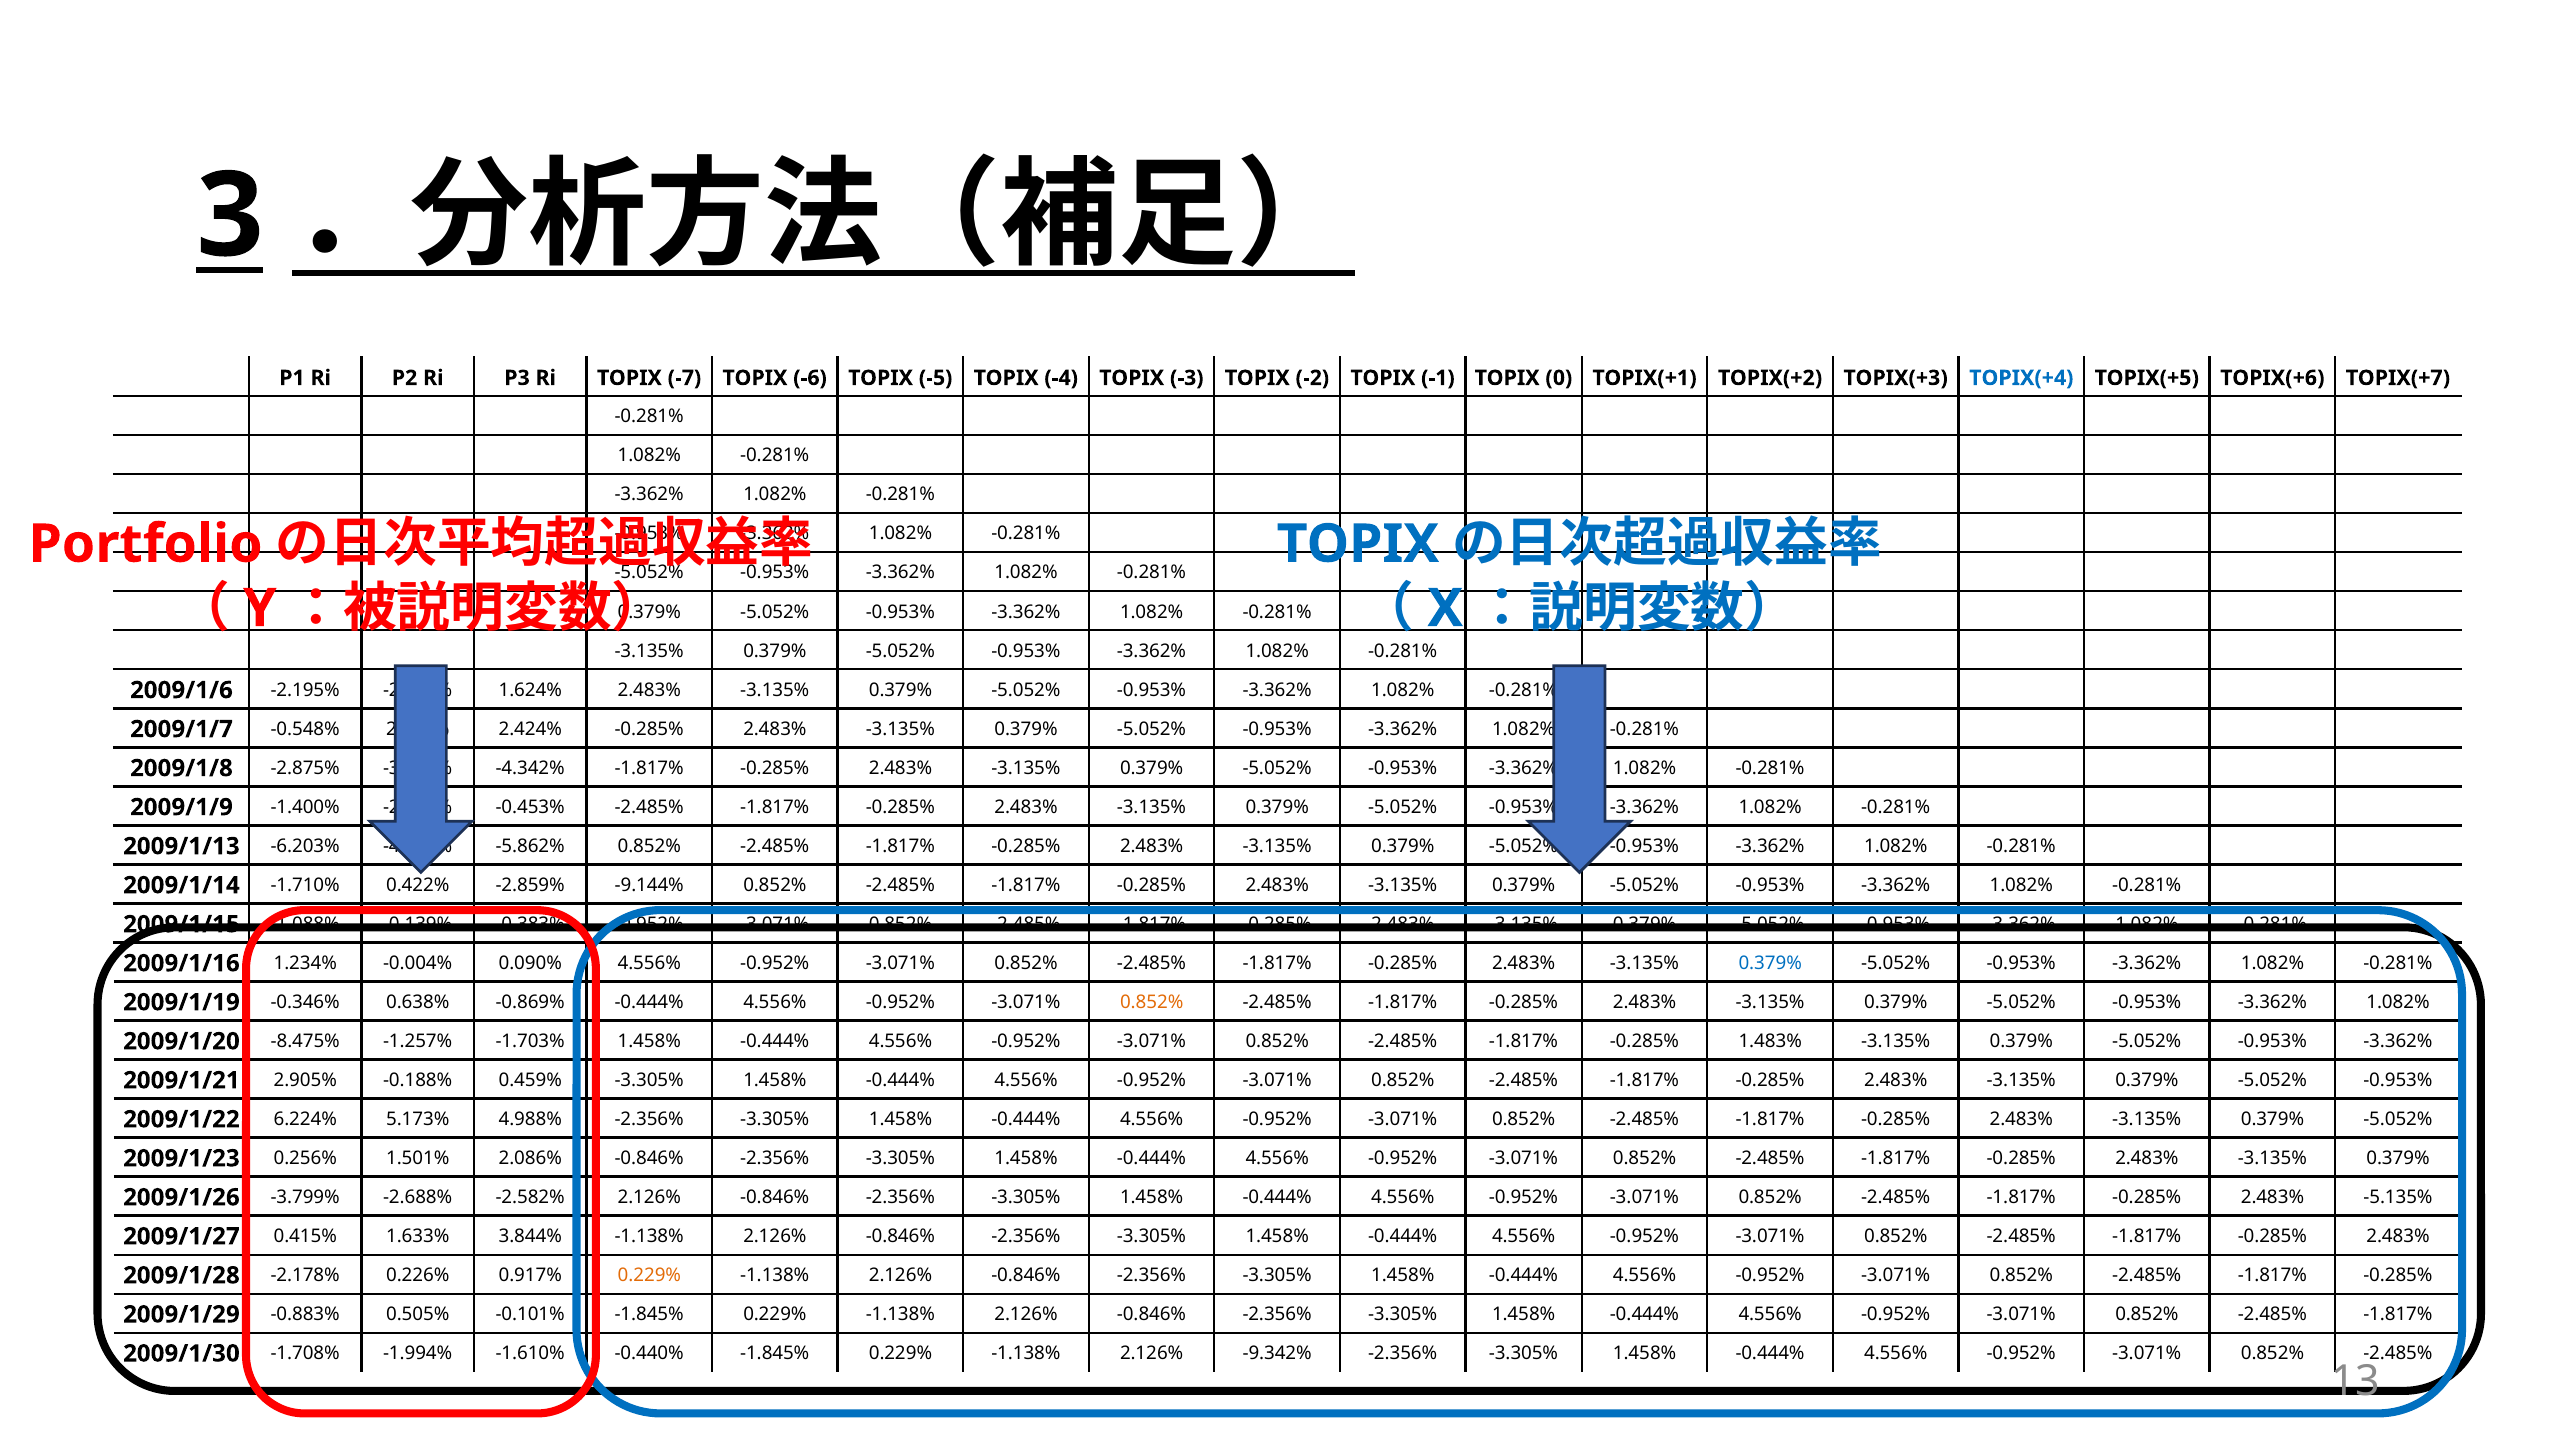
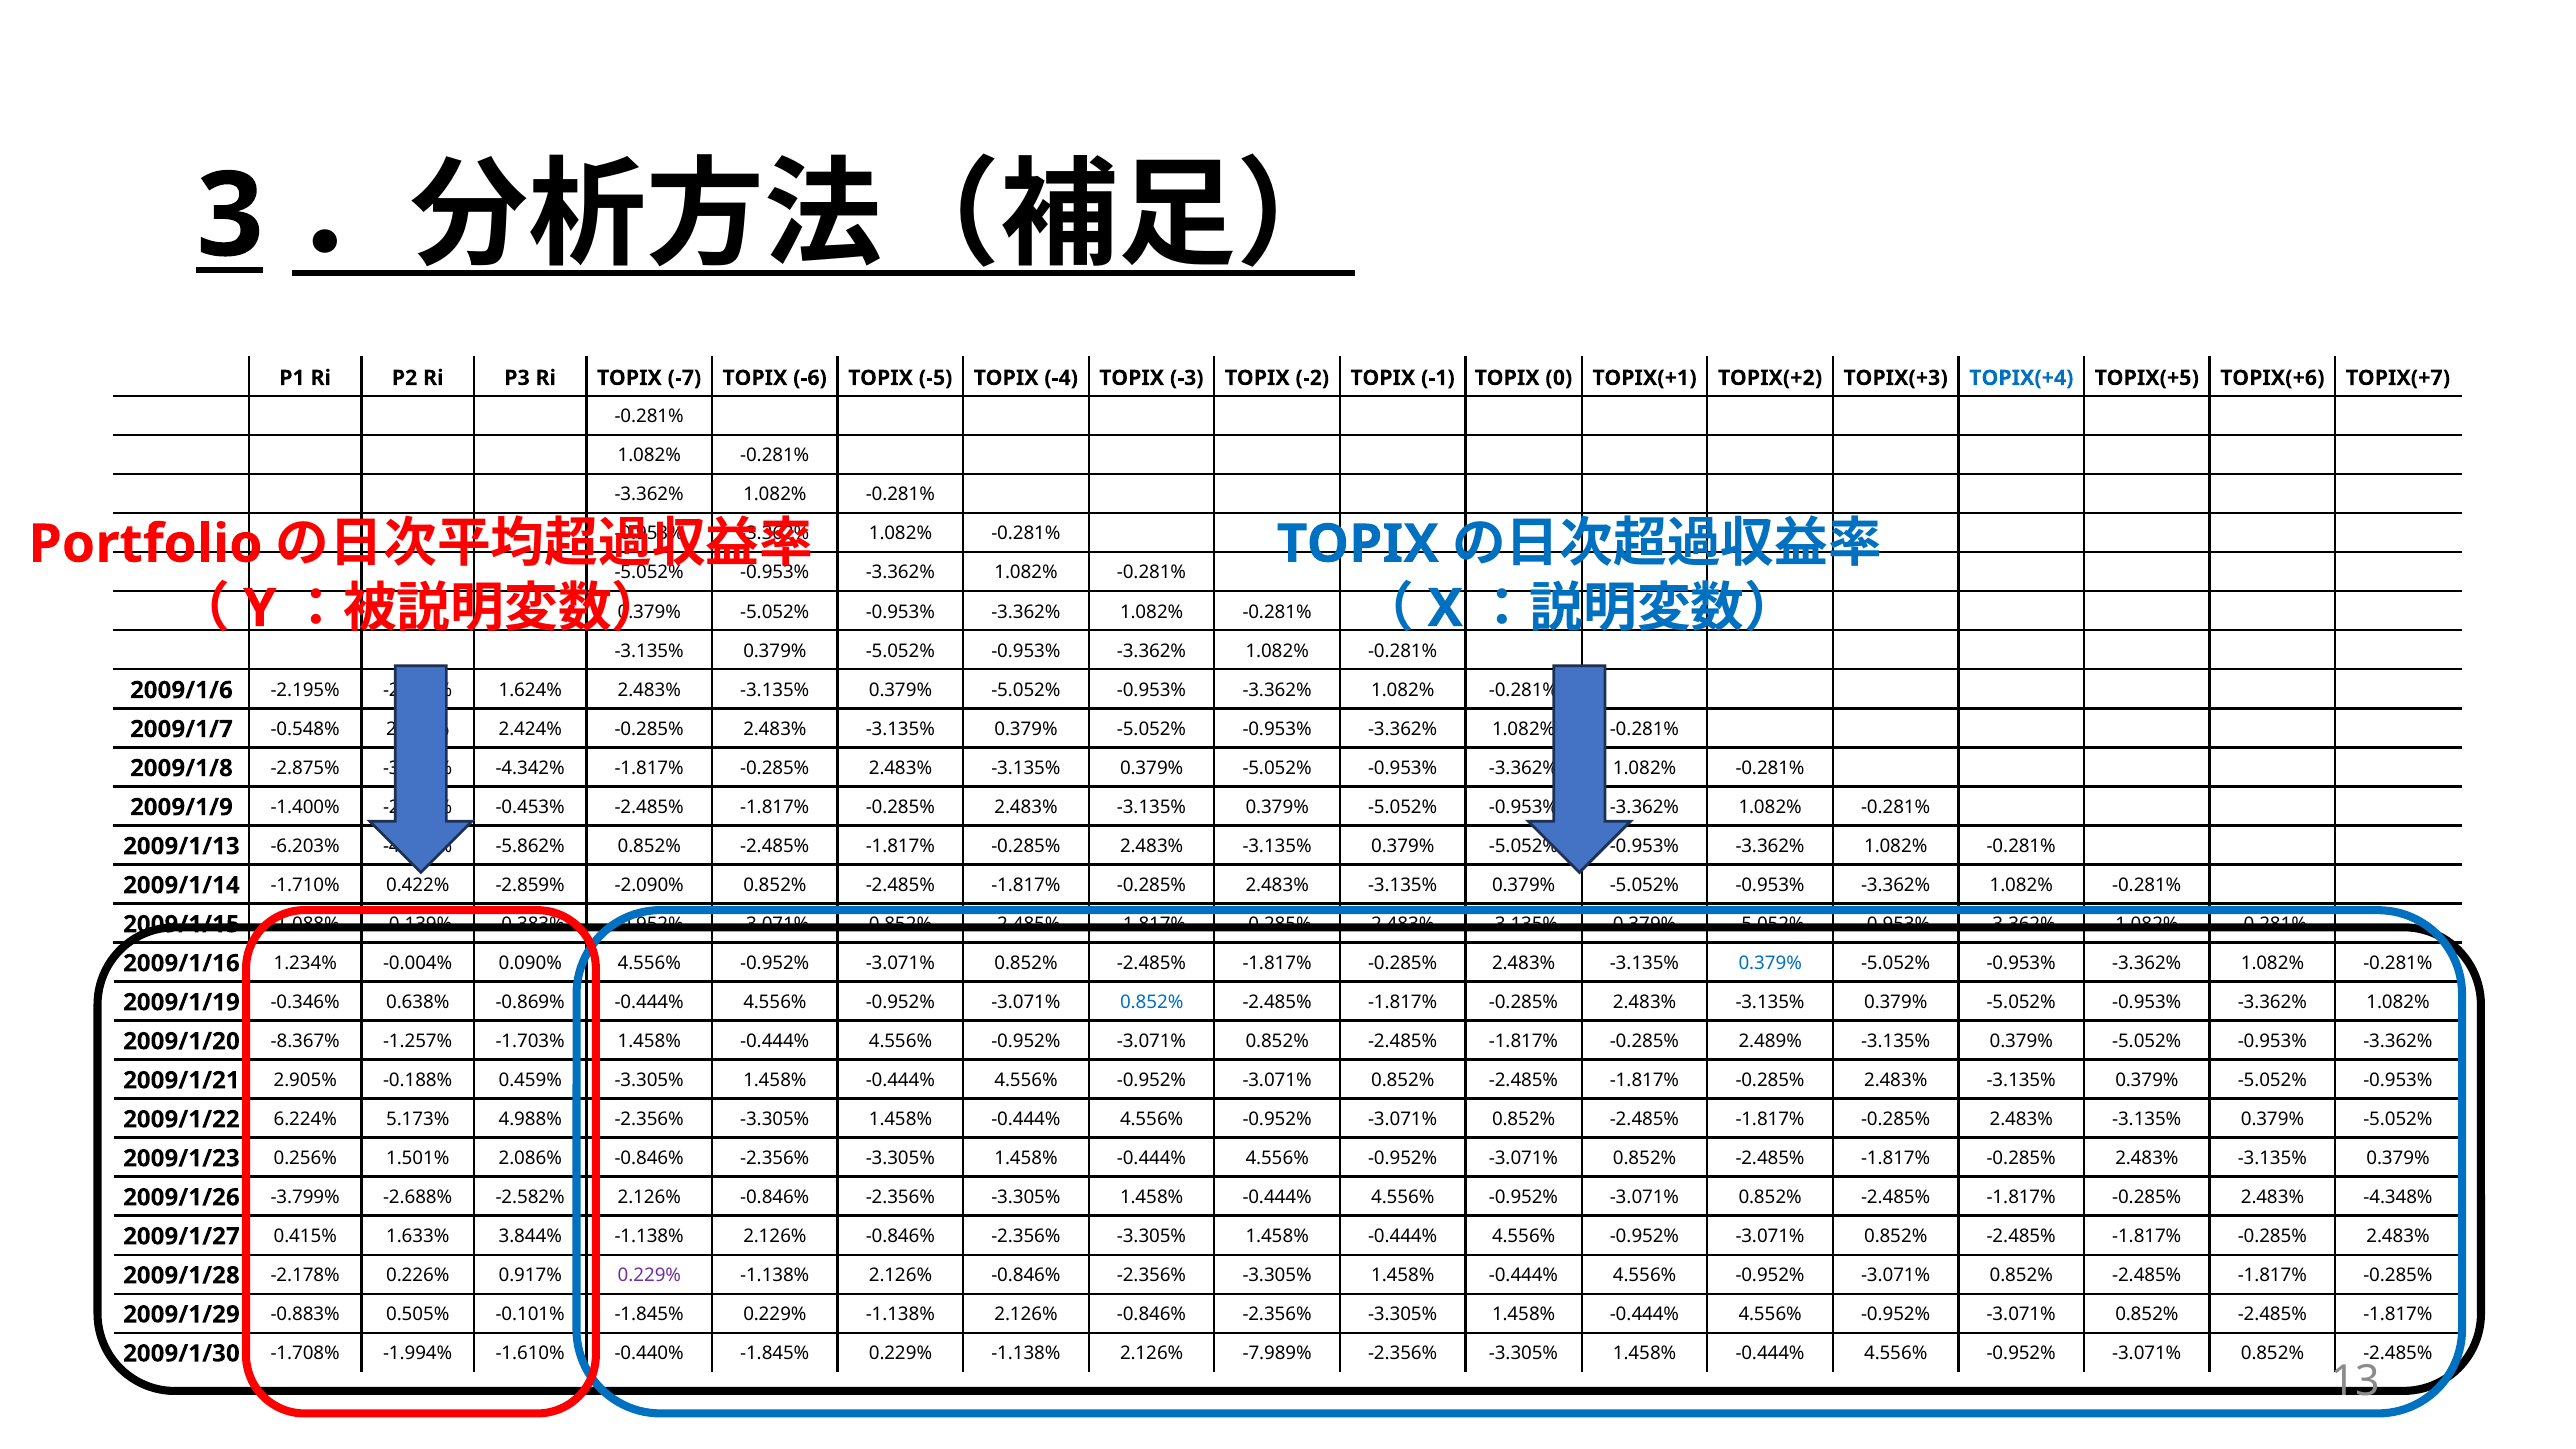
-9.144%: -9.144% -> -2.090% (649, 885)
0.852% colour: orange -> blue (1152, 1002)
-8.475%: -8.475% -> -8.367% (305, 1041)
1.483%: 1.483% -> 2.489% (1770, 1041)
-5.135%: -5.135% -> -4.348% (2398, 1197)
0.229% colour: orange -> purple (649, 1275)
-9.342%: -9.342% -> -7.989% (1277, 1353)
